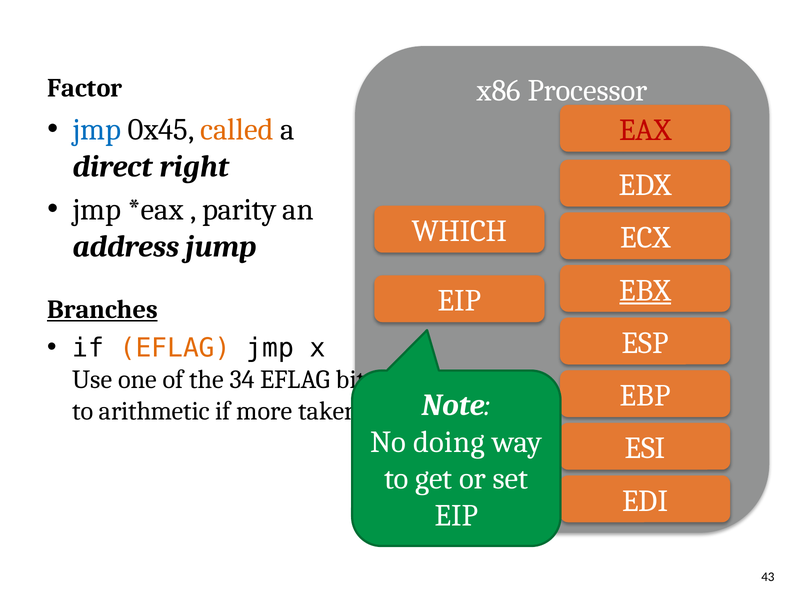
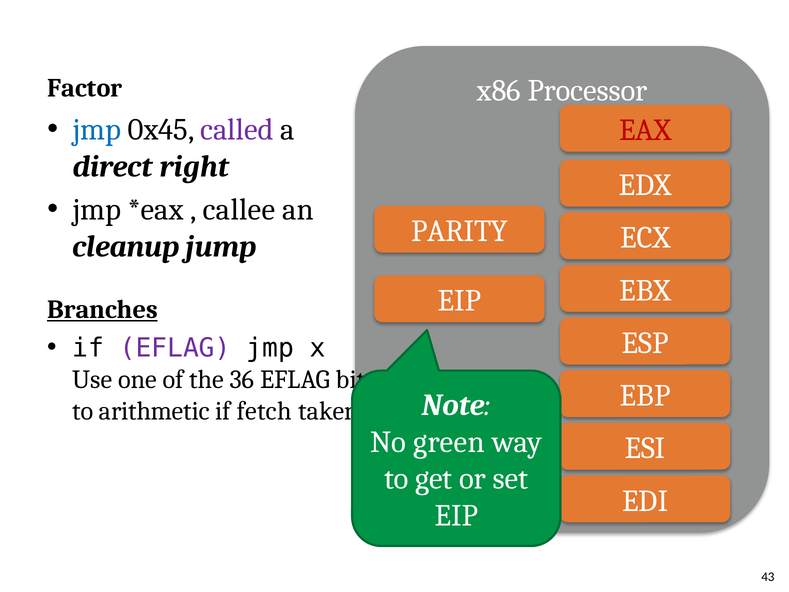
called colour: orange -> purple (237, 130)
parity: parity -> callee (239, 210)
WHICH: WHICH -> PARITY (460, 231)
address: address -> cleanup (126, 246)
EBX underline: present -> none (645, 290)
EFLAG colour: orange -> purple (175, 348)
34: 34 -> 36 (242, 379)
more: more -> fetch (264, 411)
doing: doing -> green (449, 442)
